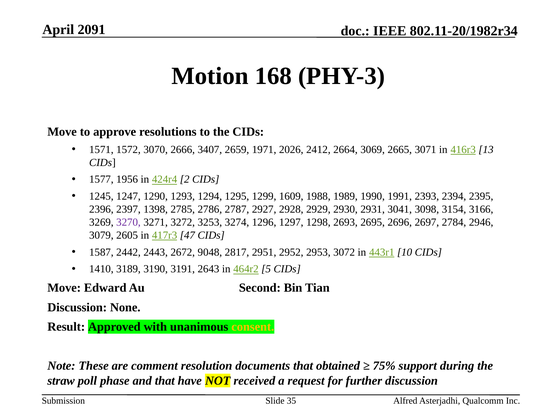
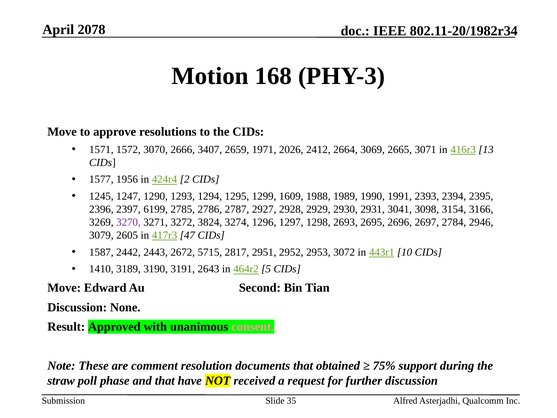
2091: 2091 -> 2078 (92, 30)
1398: 1398 -> 6199 (156, 209)
3253: 3253 -> 3824 (210, 222)
9048: 9048 -> 5715 (210, 252)
consent colour: yellow -> pink (253, 327)
